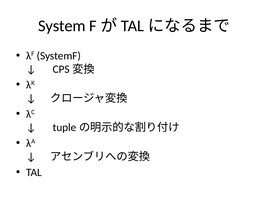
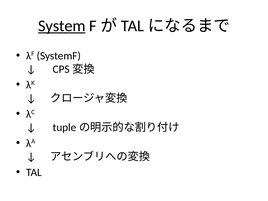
System underline: none -> present (62, 26)
